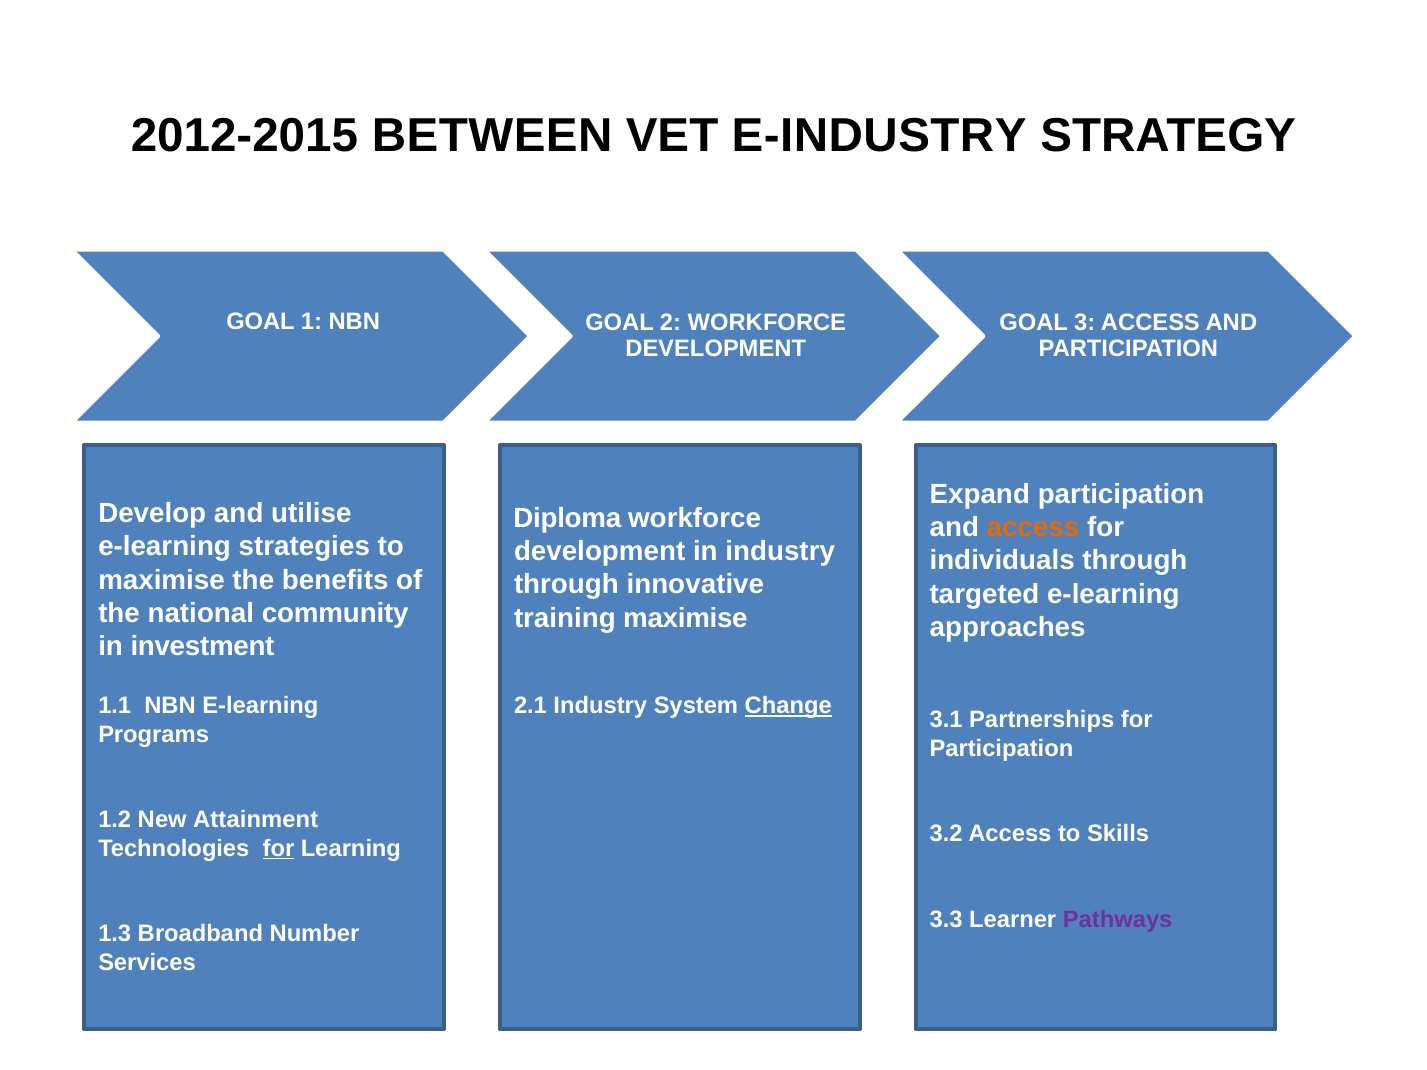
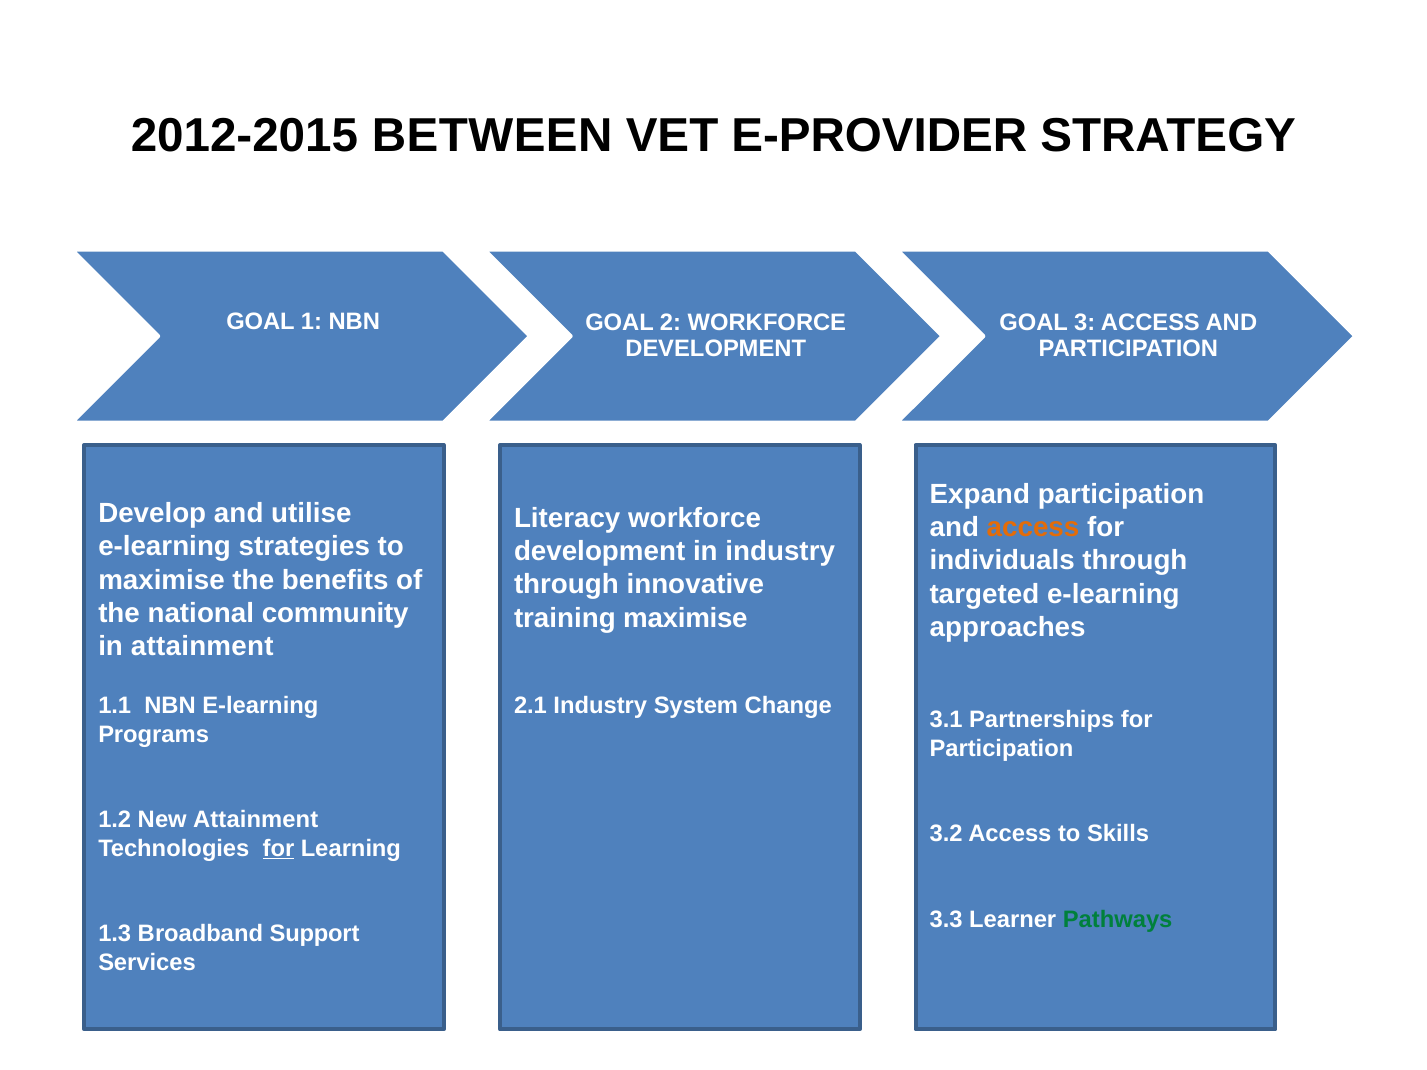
E-INDUSTRY: E-INDUSTRY -> E-PROVIDER (879, 135)
Diploma: Diploma -> Literacy (567, 518)
in investment: investment -> attainment (202, 647)
Change underline: present -> none (788, 706)
Pathways colour: purple -> green (1118, 920)
Number: Number -> Support (315, 934)
